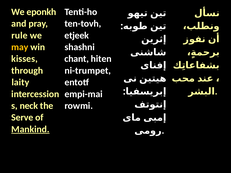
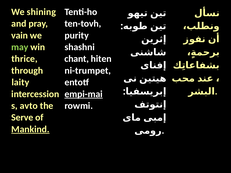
eponkh: eponkh -> shining (41, 12)
rule: rule -> vain (20, 35)
etjeek: etjeek -> purity (77, 35)
may colour: yellow -> light green (20, 47)
kisses: kisses -> thrice (24, 59)
empi-mai underline: none -> present (84, 94)
neck: neck -> avto (29, 106)
